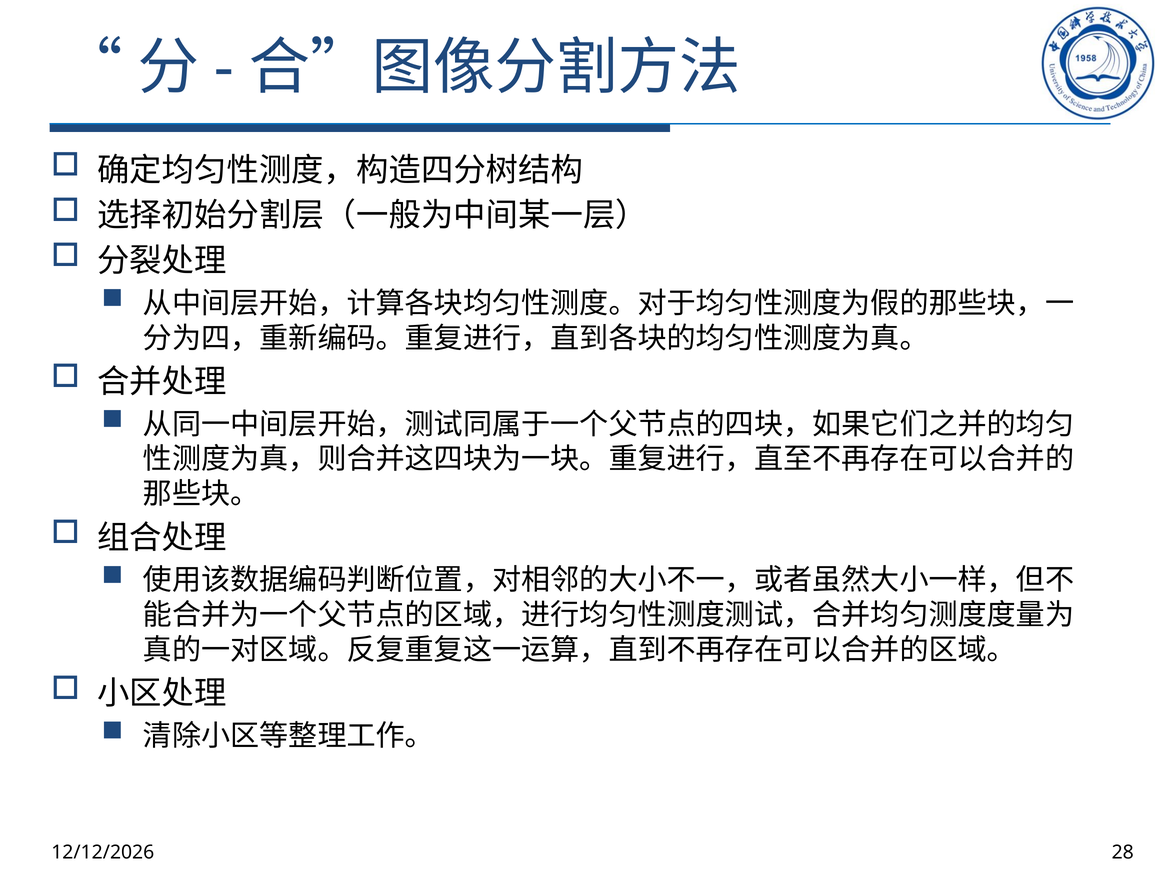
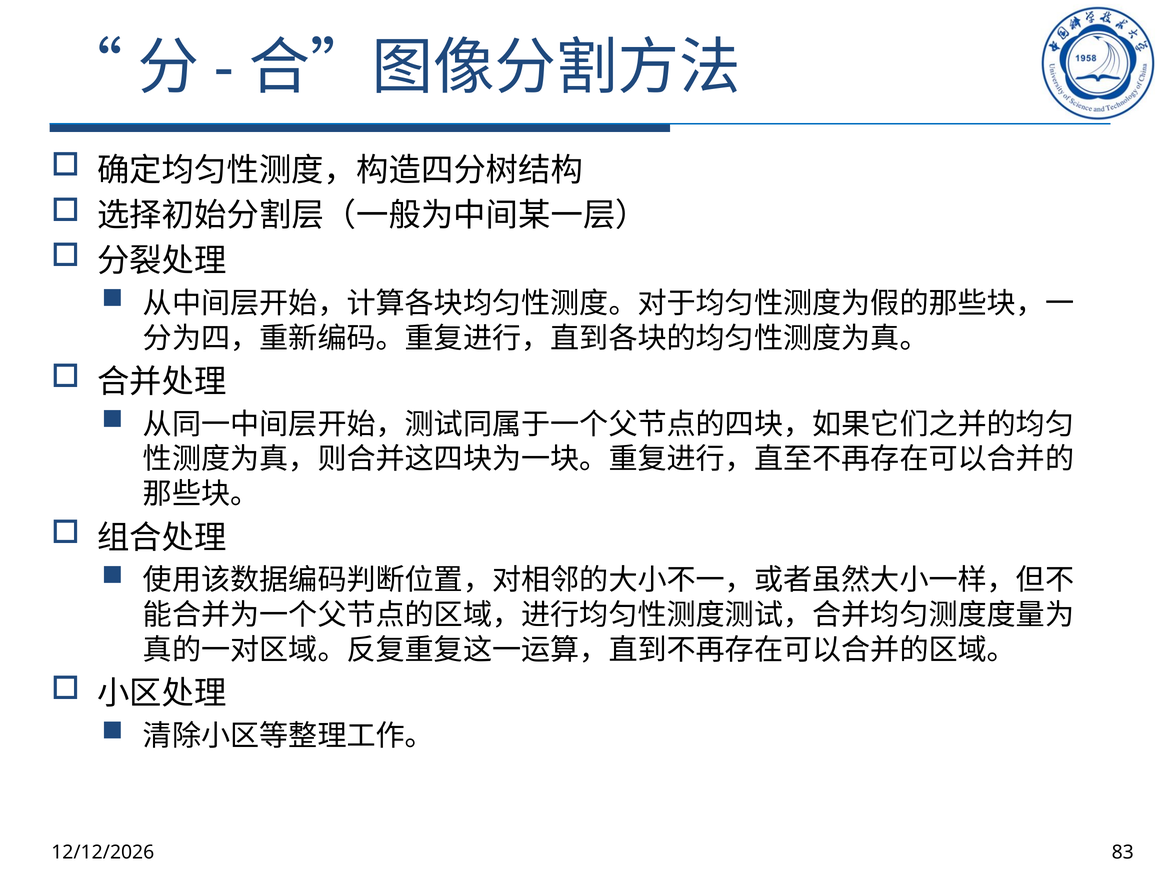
28: 28 -> 83 (1123, 853)
